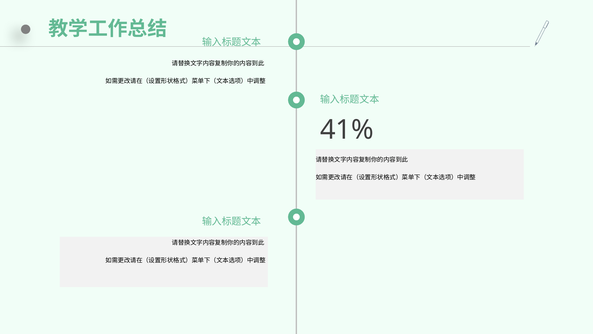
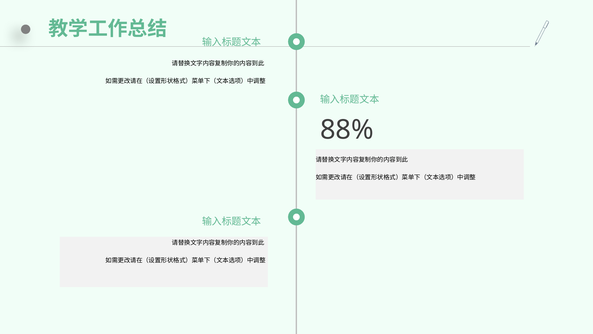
41%: 41% -> 88% (347, 130)
